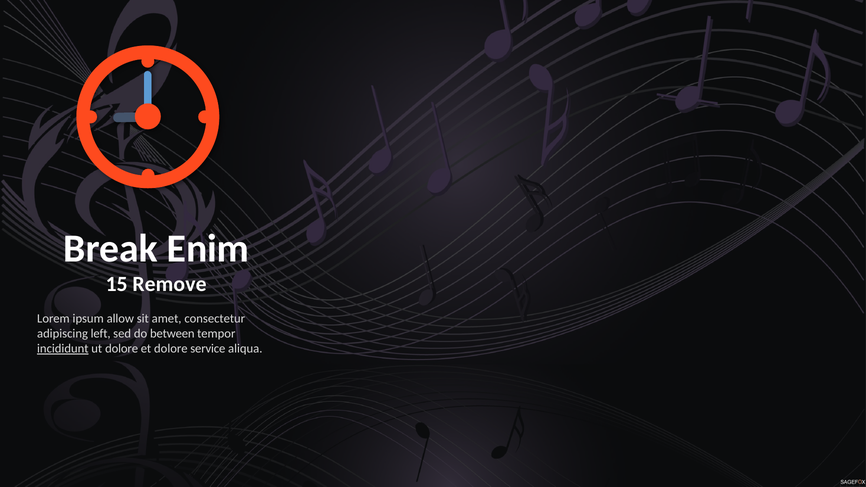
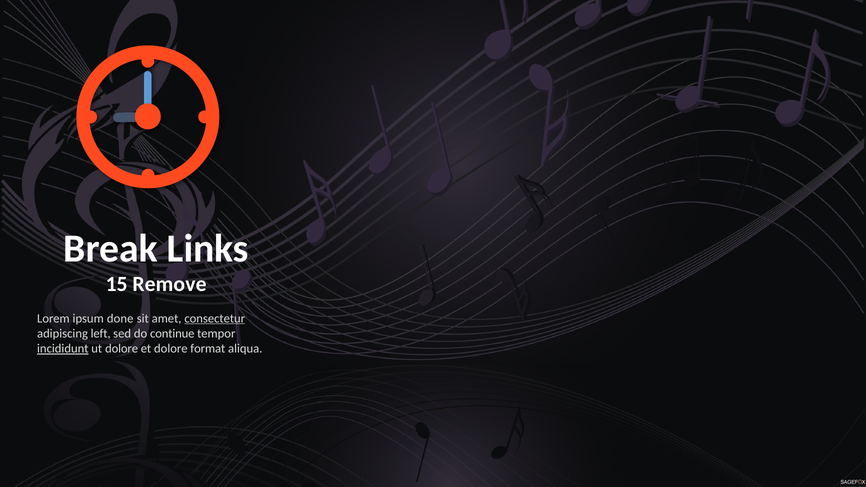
Enim: Enim -> Links (208, 249)
allow: allow -> done (120, 318)
consectetur underline: none -> present (215, 318)
between: between -> continue (172, 334)
service: service -> format (208, 349)
